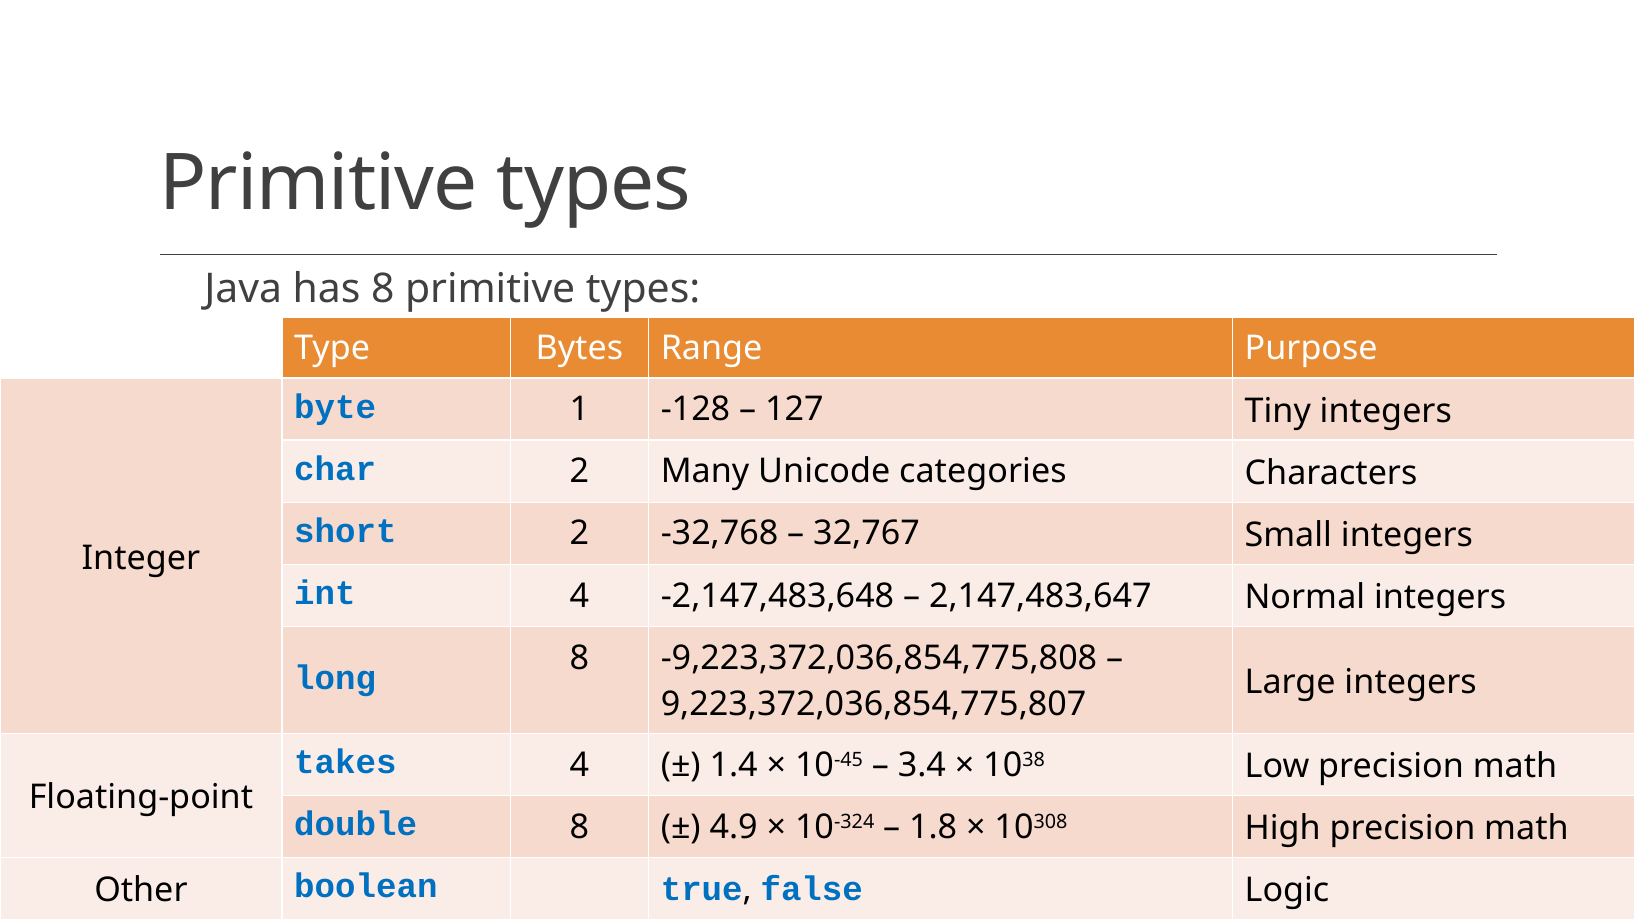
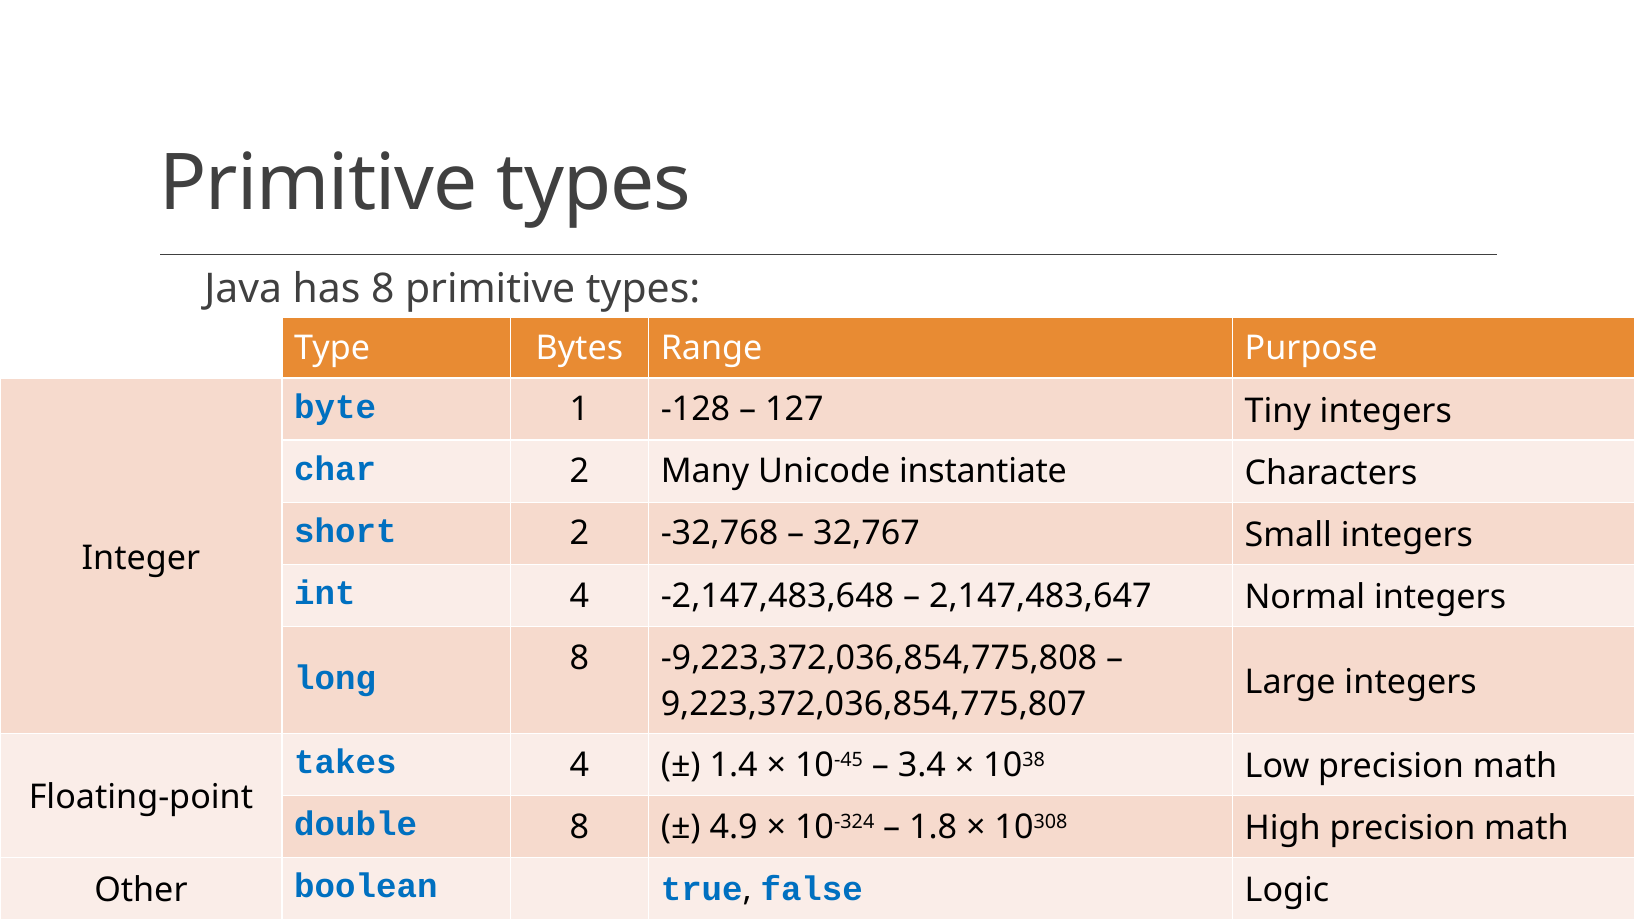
categories: categories -> instantiate (983, 472)
